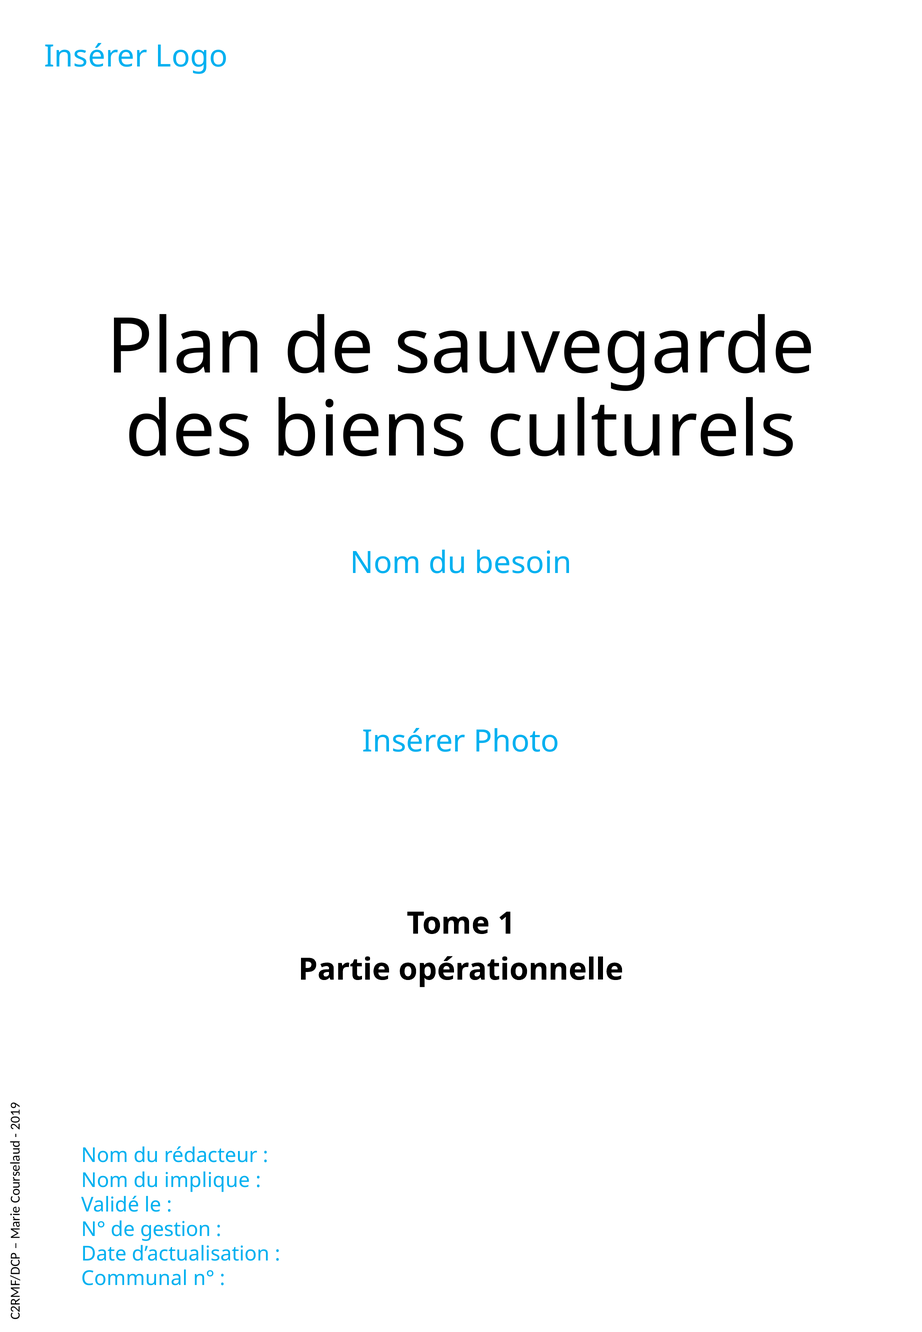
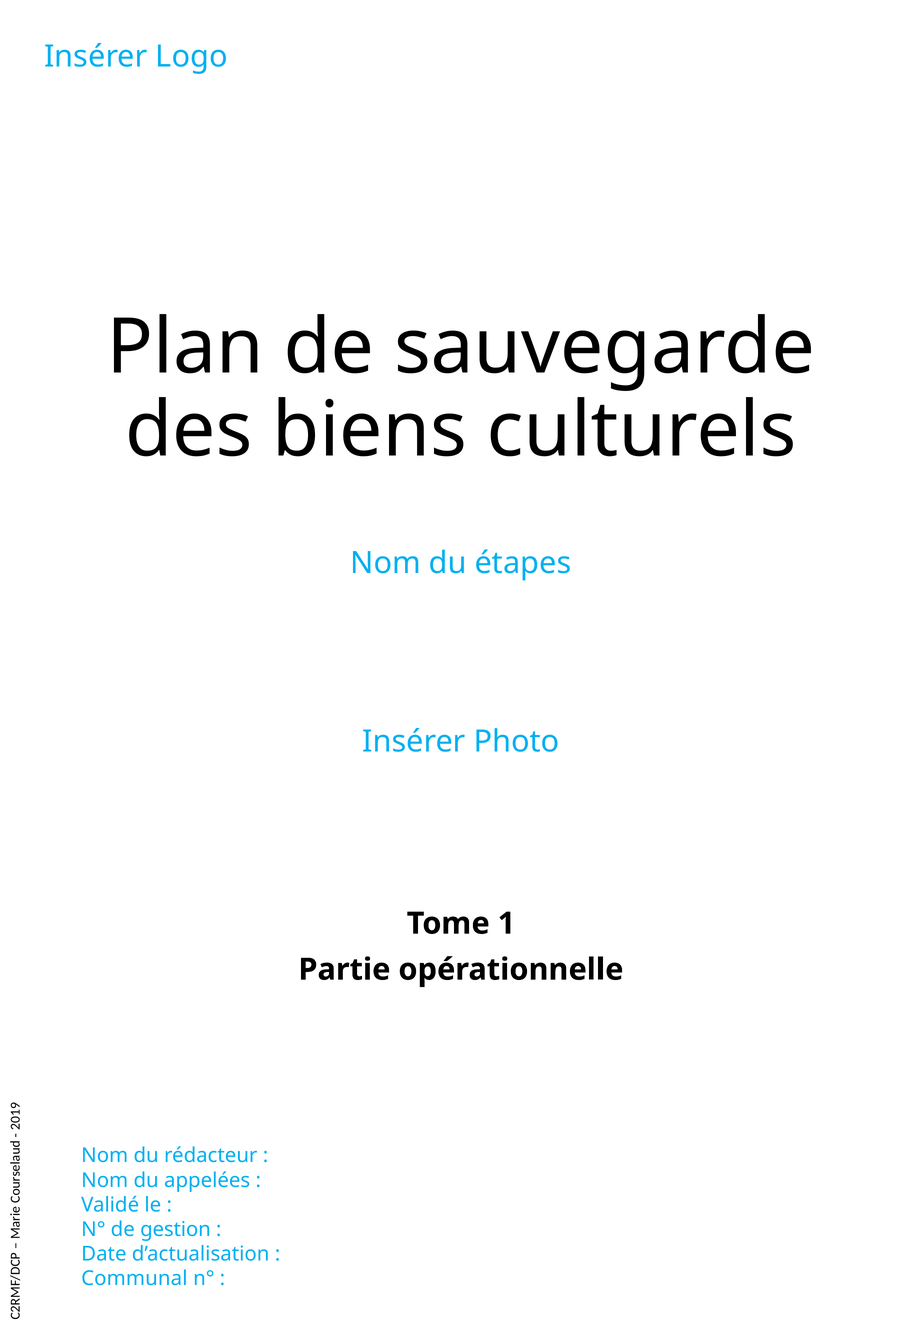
besoin: besoin -> étapes (523, 563)
implique: implique -> appelées (207, 1180)
